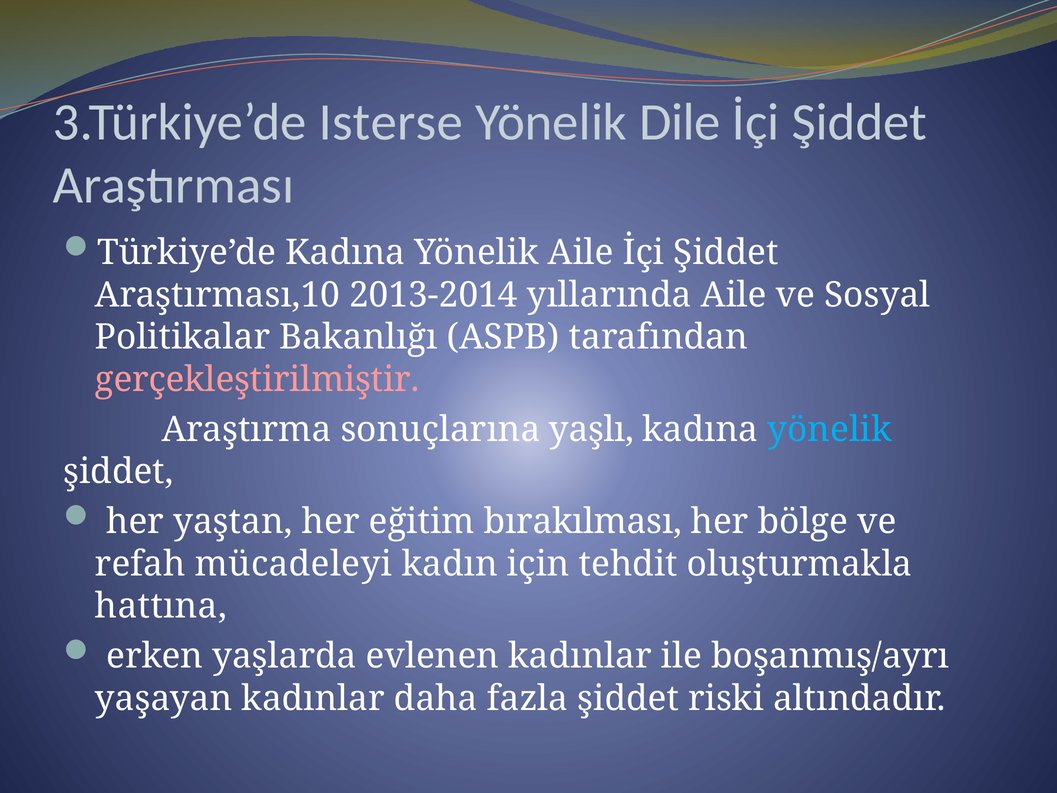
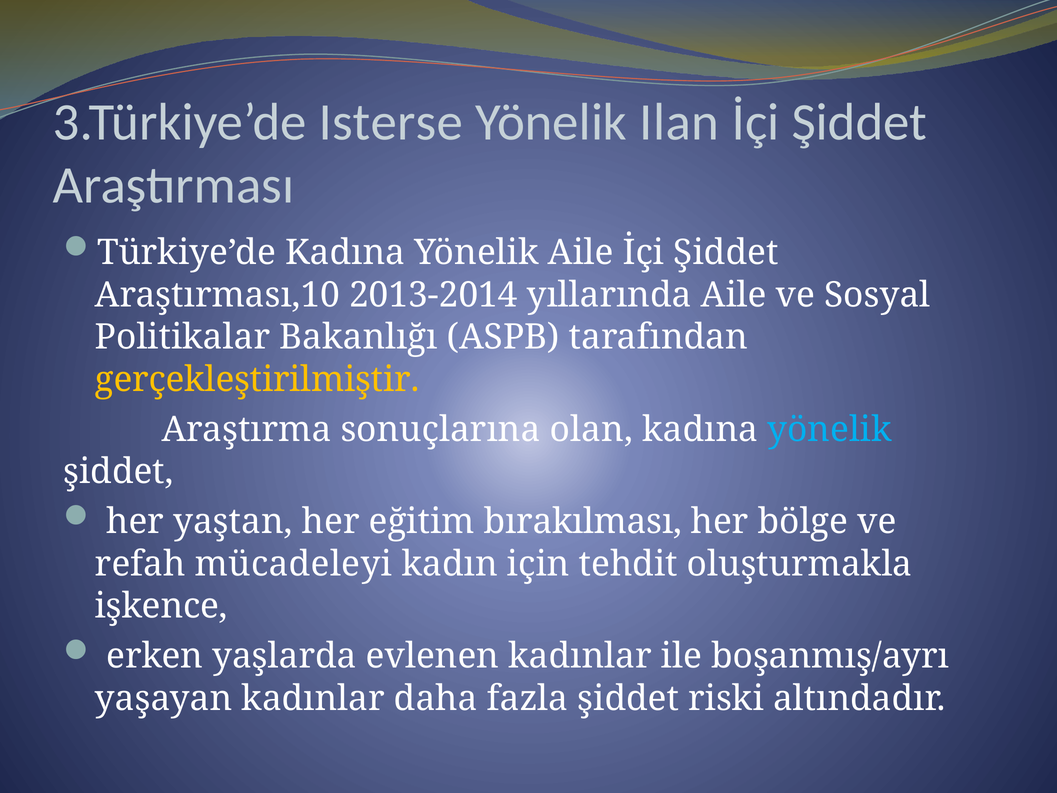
Dile: Dile -> Ilan (679, 122)
gerçekleştirilmiştir colour: pink -> yellow (257, 379)
yaşlı: yaşlı -> olan (591, 429)
hattına: hattına -> işkence (161, 606)
